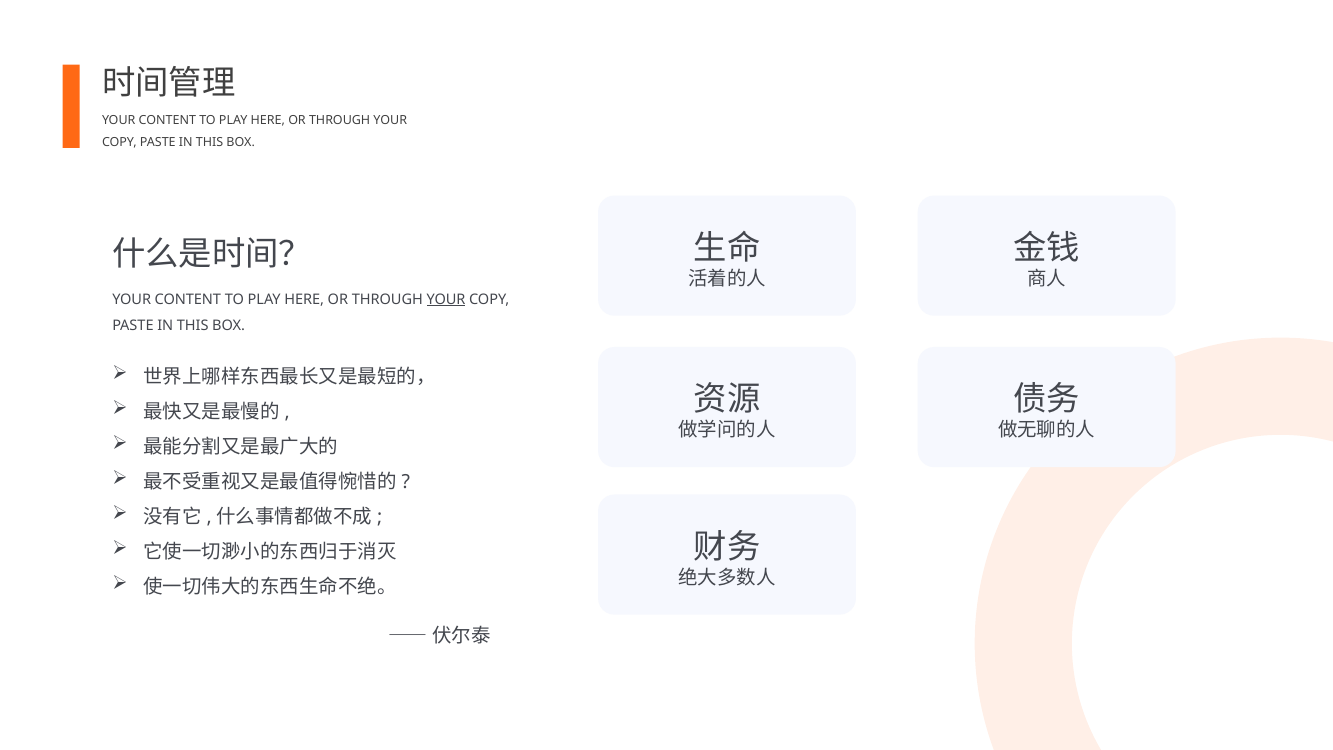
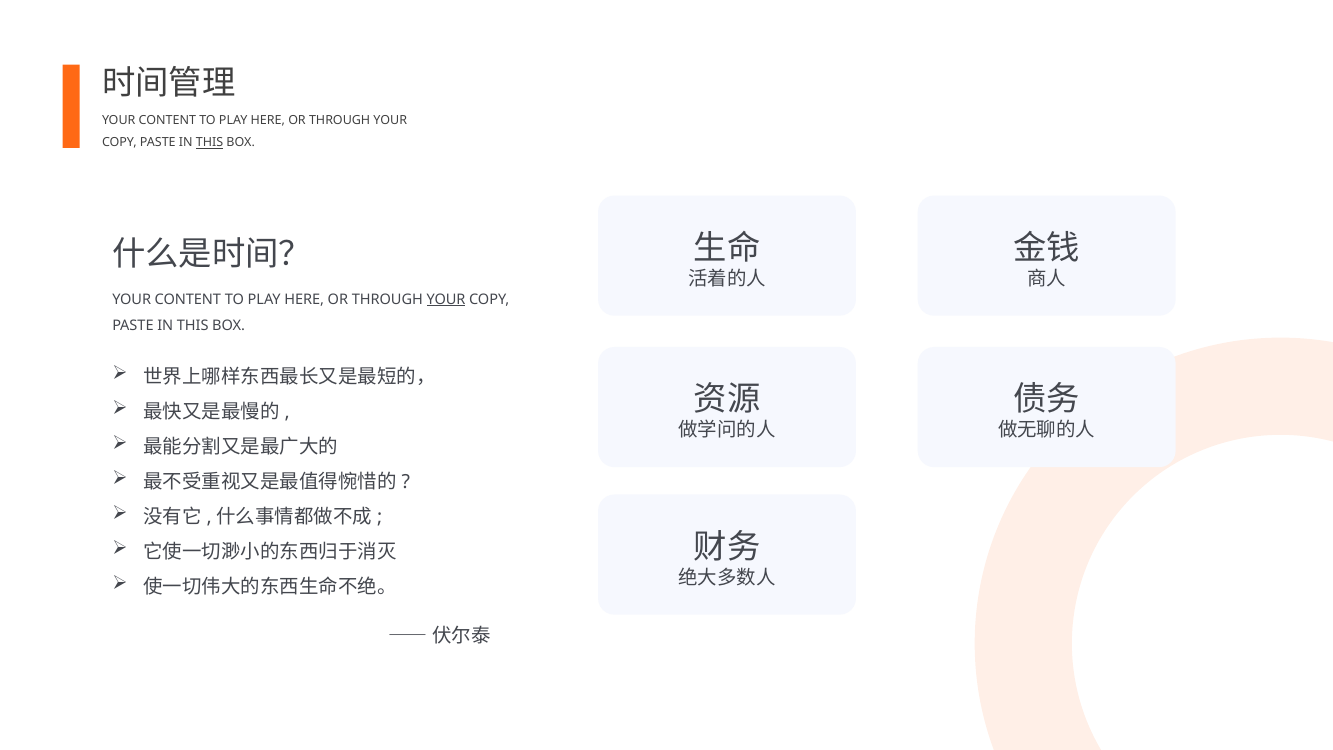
THIS underline: none -> present (209, 143)
